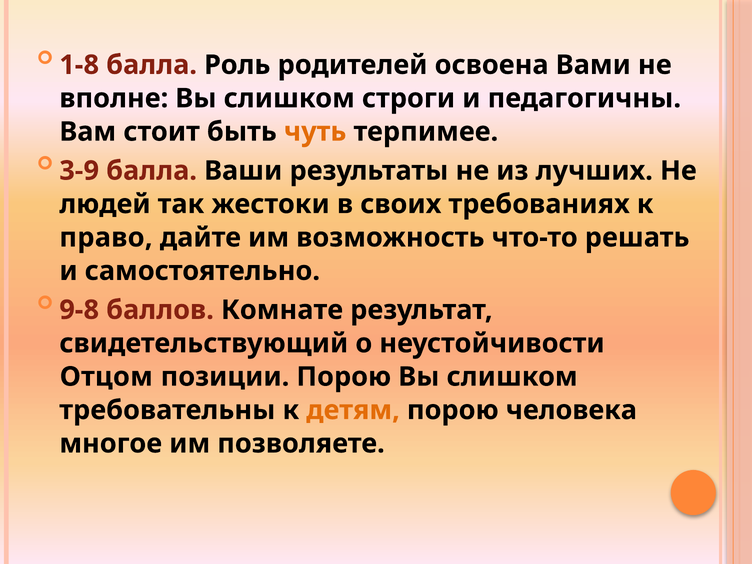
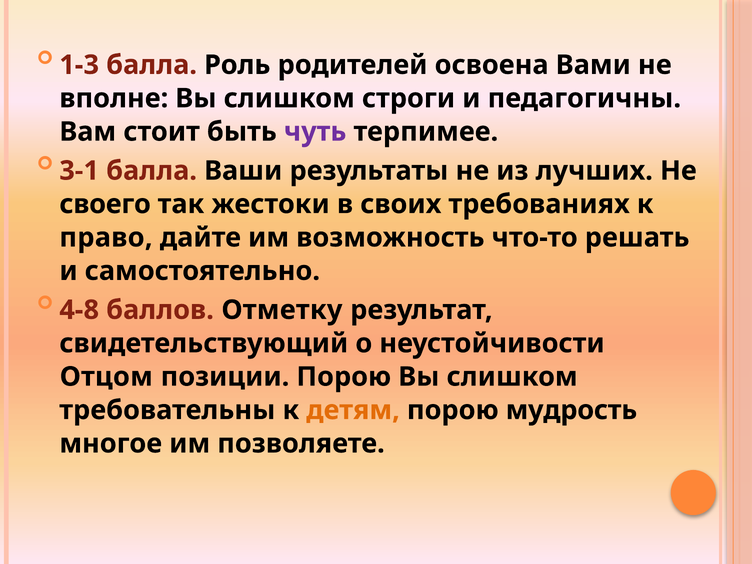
1-8: 1-8 -> 1-3 (79, 65)
чуть colour: orange -> purple (315, 132)
3-9: 3-9 -> 3-1 (79, 171)
людей: людей -> своего (105, 204)
9-8: 9-8 -> 4-8 (79, 310)
Комнате: Комнате -> Отметку (282, 310)
человека: человека -> мудрость (571, 410)
